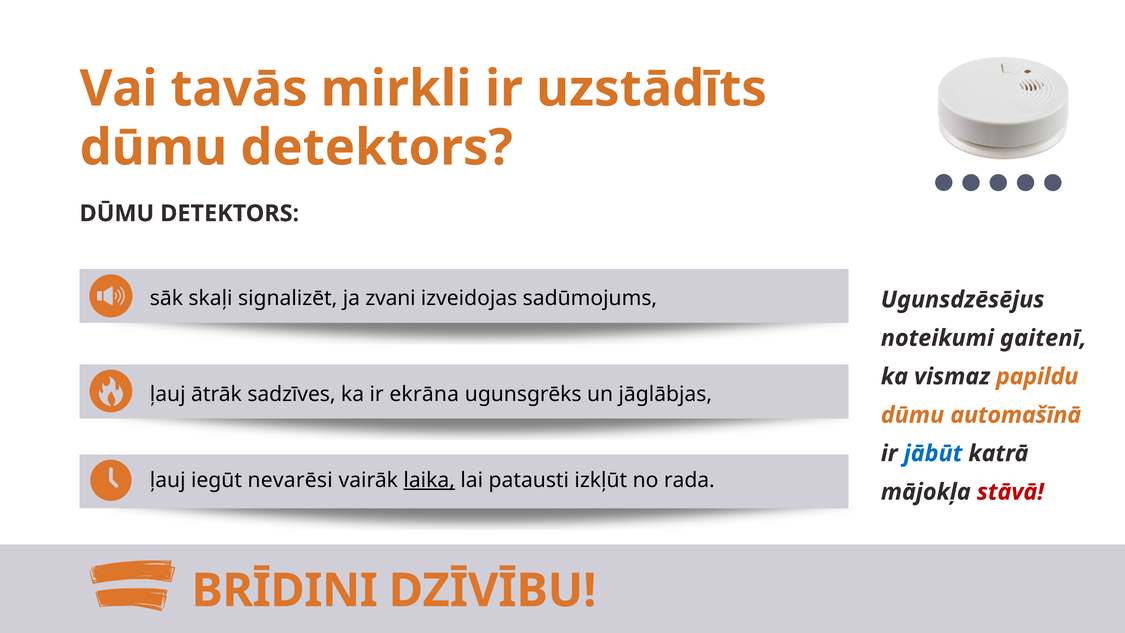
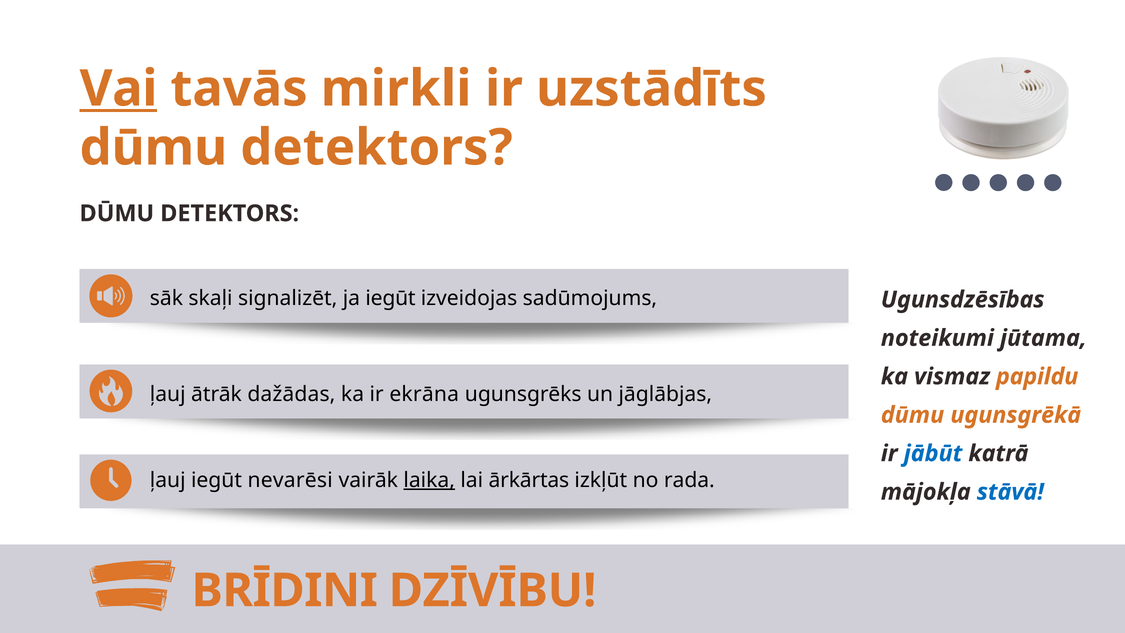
Vai underline: none -> present (119, 89)
ja zvani: zvani -> iegūt (391, 298)
Ugunsdzēsējus: Ugunsdzēsējus -> Ugunsdzēsības (963, 300)
gaitenī: gaitenī -> jūtama (1043, 338)
sadzīves: sadzīves -> dažādas (291, 394)
automašīnā: automašīnā -> ugunsgrēkā (1016, 415)
patausti: patausti -> ārkārtas (529, 480)
stāvā colour: red -> blue (1010, 492)
